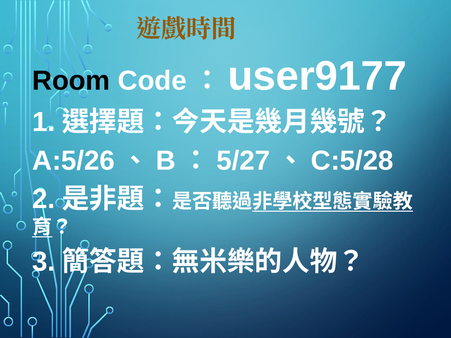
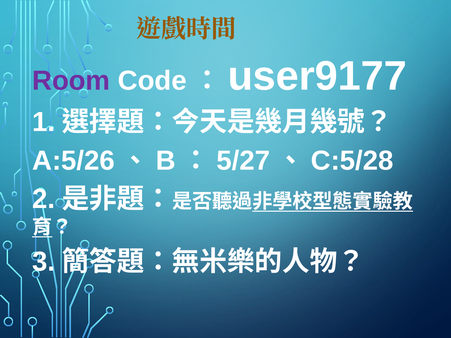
Room colour: black -> purple (71, 81)
